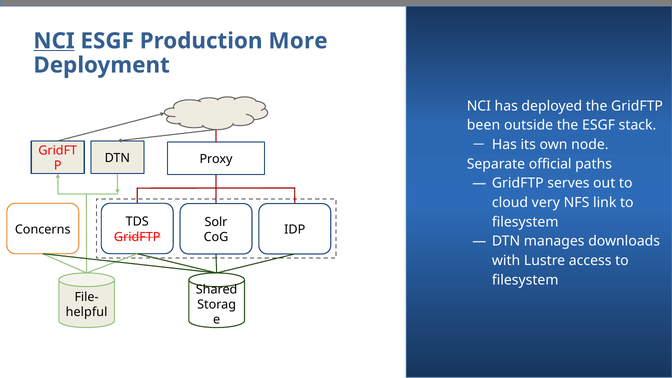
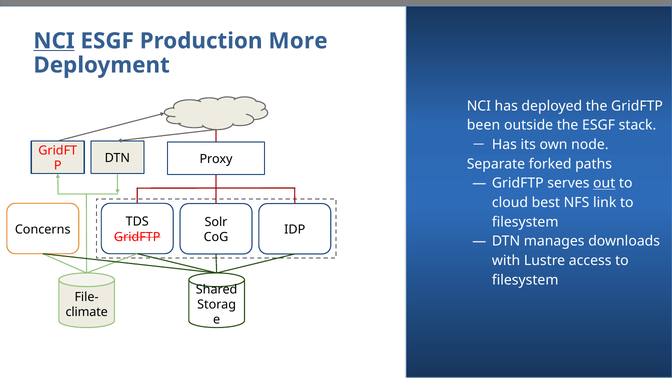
official: official -> forked (550, 164)
out underline: none -> present (604, 183)
very: very -> best (546, 203)
helpful: helpful -> climate (87, 312)
